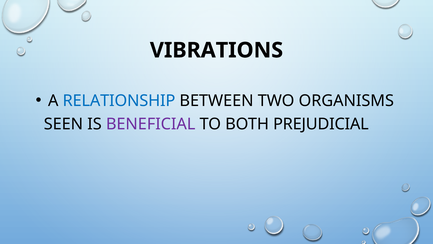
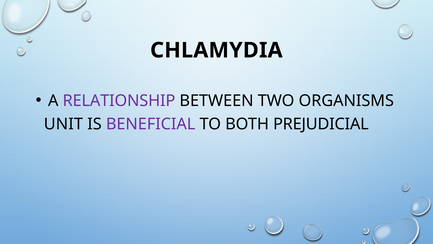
VIBRATIONS: VIBRATIONS -> CHLAMYDIA (216, 50)
RELATIONSHIP colour: blue -> purple (119, 100)
SEEN: SEEN -> UNIT (63, 124)
